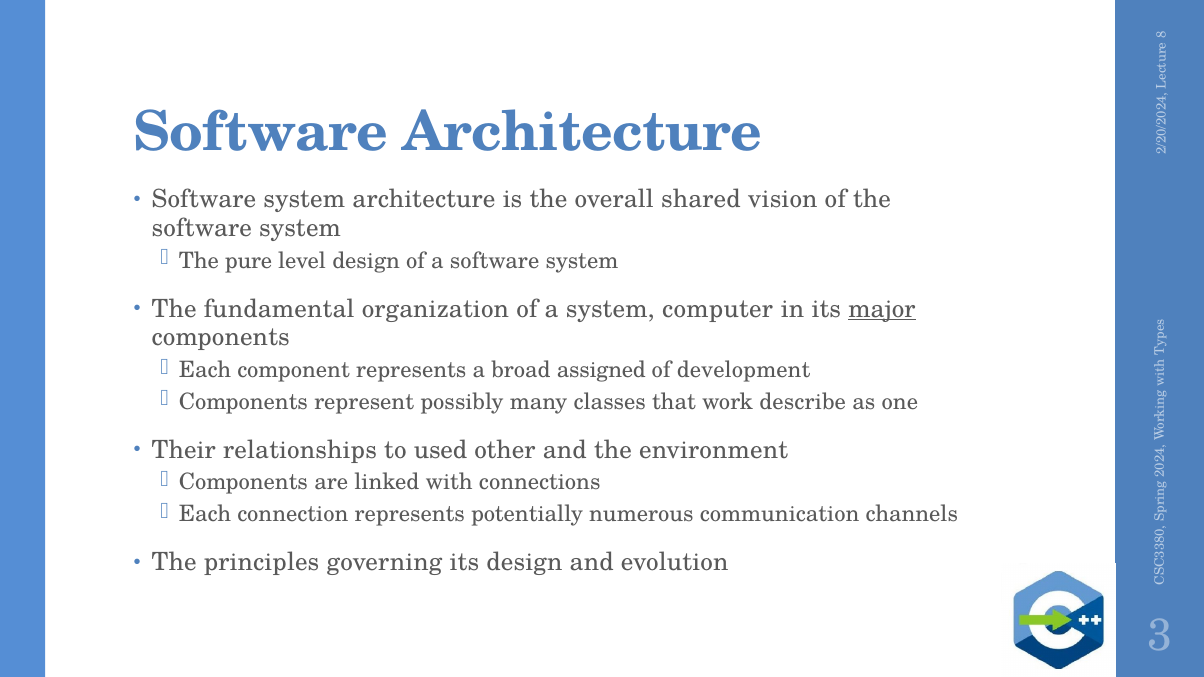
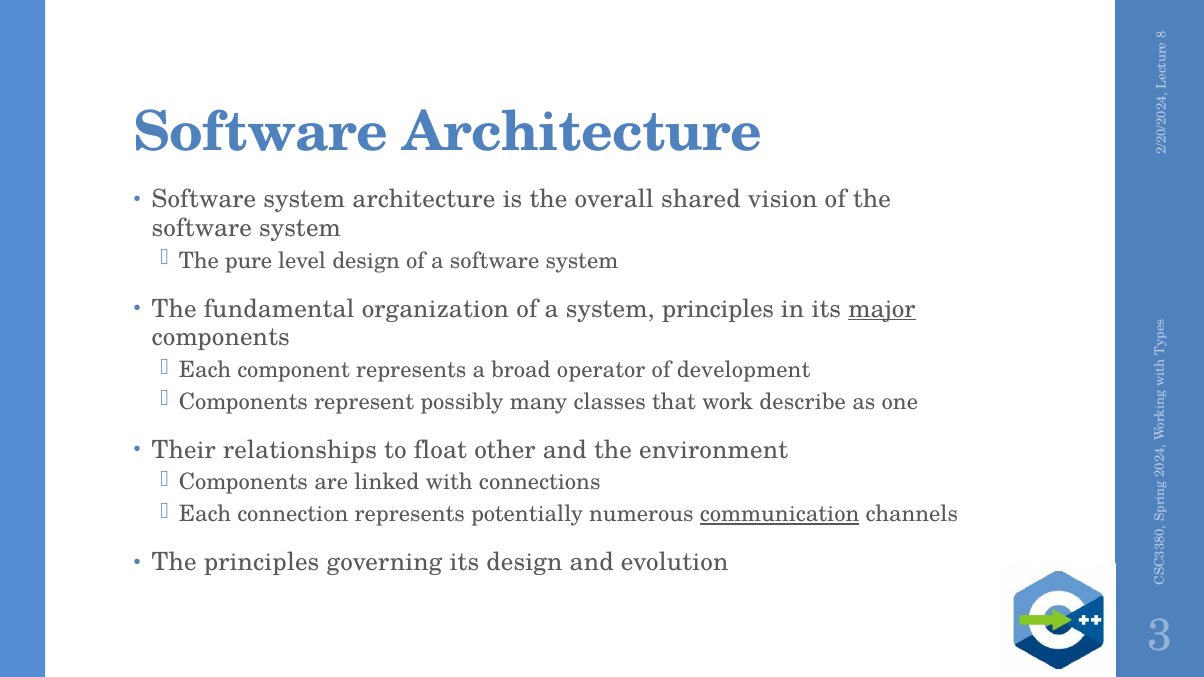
system computer: computer -> principles (718, 309)
assigned: assigned -> operator (601, 370)
used: used -> float (440, 450)
communication underline: none -> present (780, 515)
